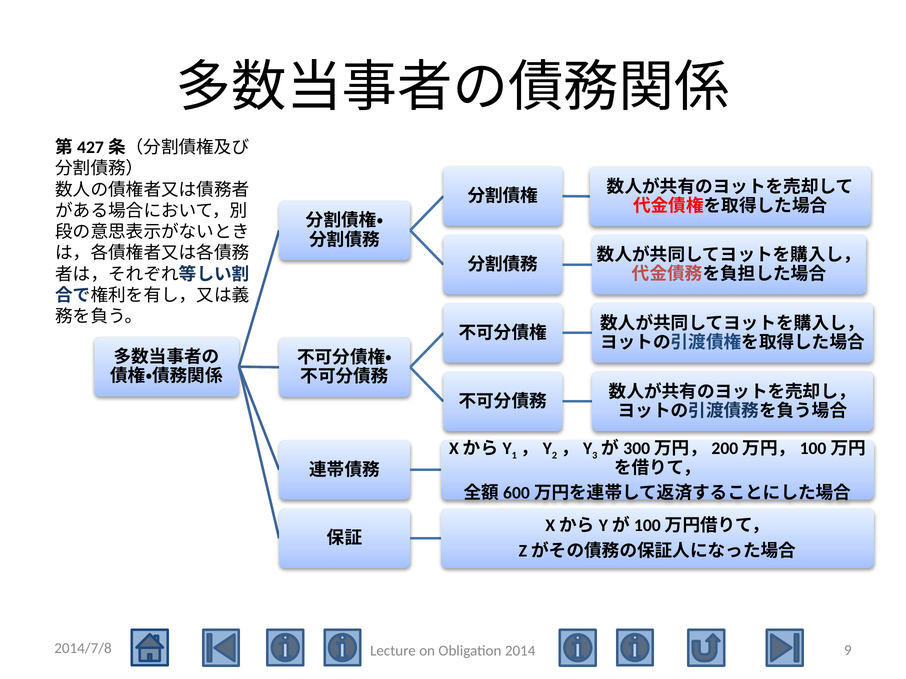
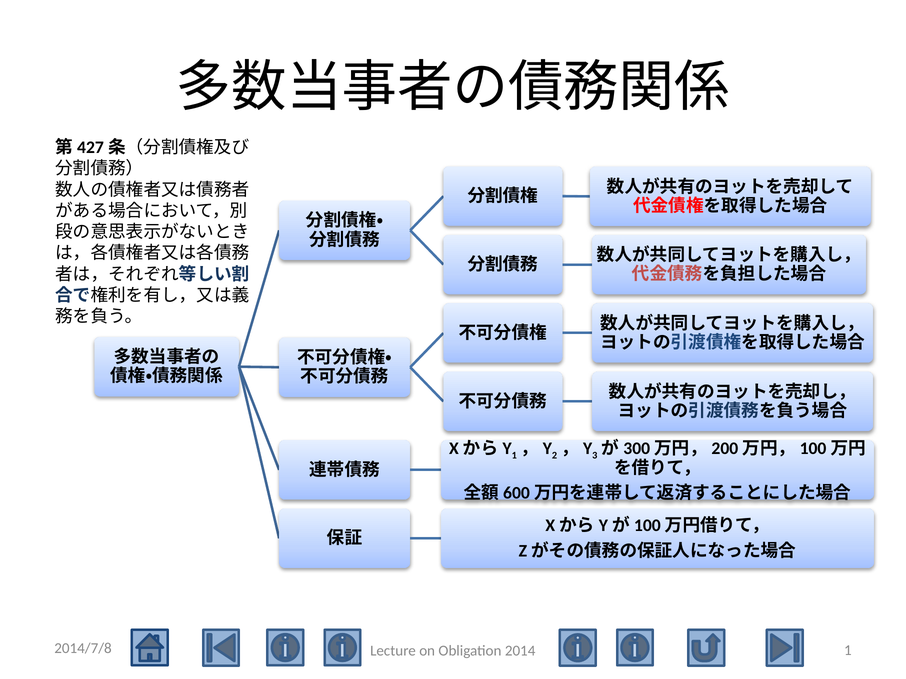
2014/7/8 9: 9 -> 1 (848, 651)
